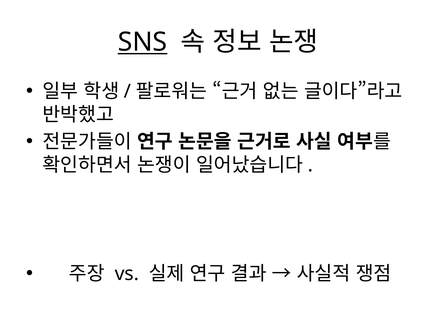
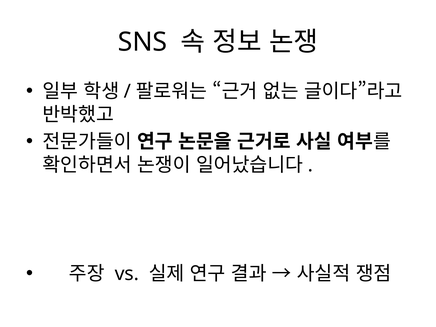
SNS underline: present -> none (143, 42)
